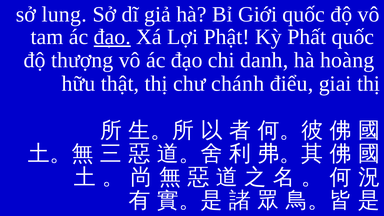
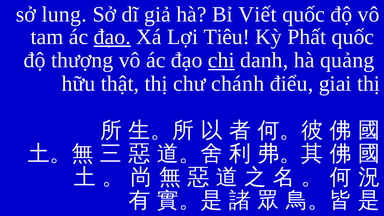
Giới: Giới -> Viết (257, 15)
Phật: Phật -> Tiêu (227, 37)
chi underline: none -> present (221, 60)
hoàng: hoàng -> quảng (347, 60)
